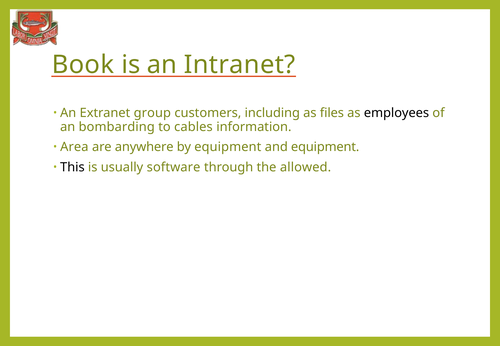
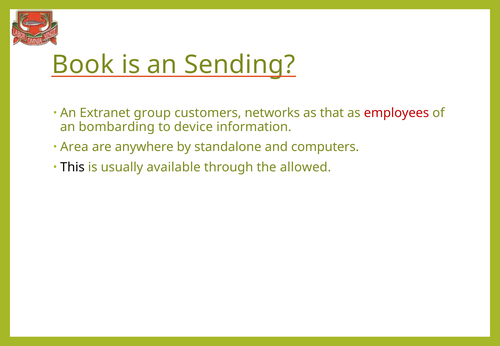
Intranet: Intranet -> Sending (240, 65)
including: including -> networks (272, 113)
files: files -> that (332, 113)
employees colour: black -> red (397, 113)
cables: cables -> device (193, 127)
by equipment: equipment -> standalone (228, 147)
and equipment: equipment -> computers (325, 147)
software: software -> available (174, 167)
